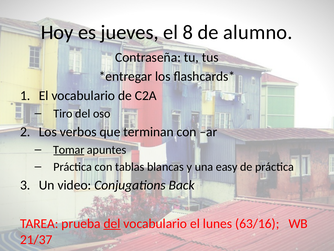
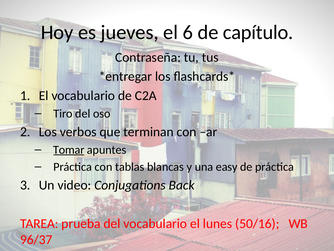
8: 8 -> 6 (188, 32)
alumno: alumno -> capítulo (258, 32)
del underline: present -> none (112, 223)
63/16: 63/16 -> 50/16 (257, 223)
21/37: 21/37 -> 96/37 (36, 239)
